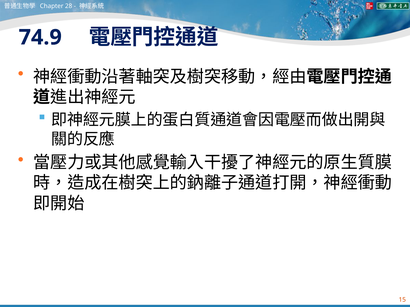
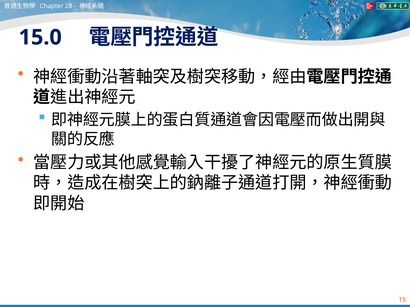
74.9: 74.9 -> 15.0 (40, 37)
